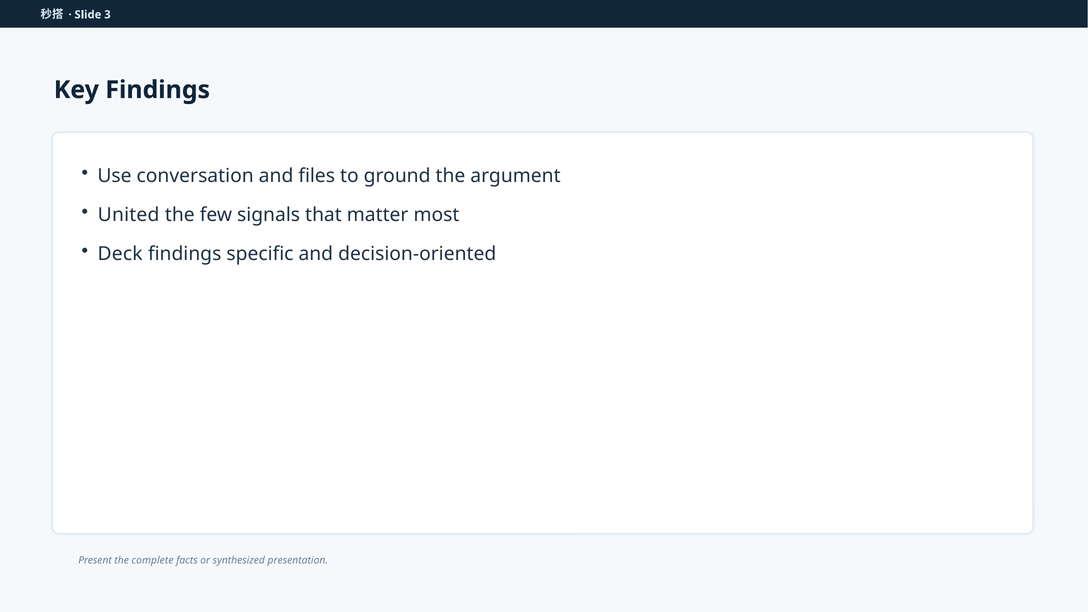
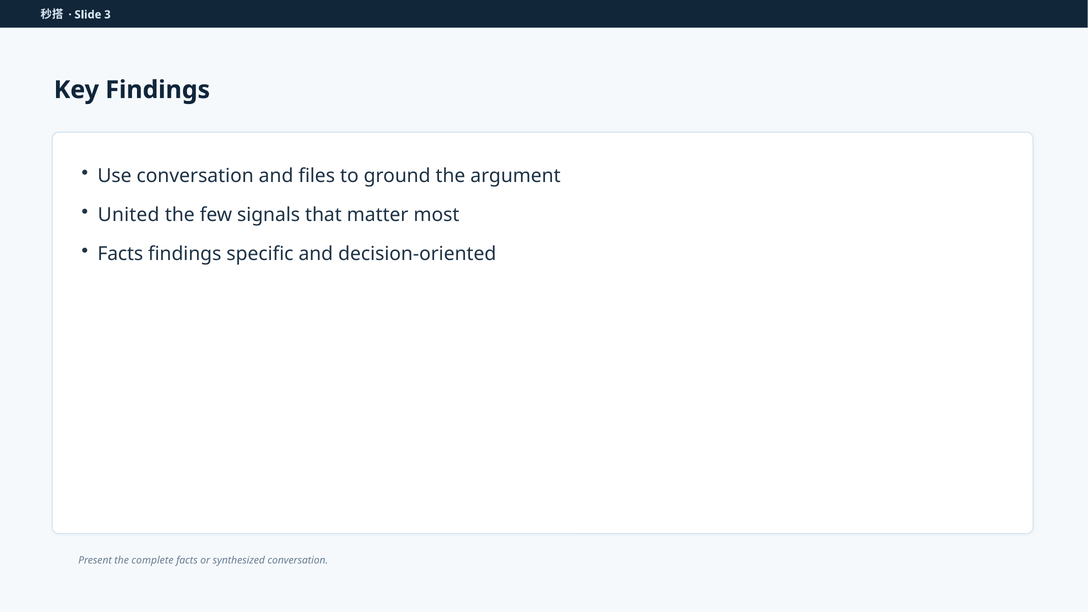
Deck: Deck -> Facts (120, 254)
synthesized presentation: presentation -> conversation (298, 560)
